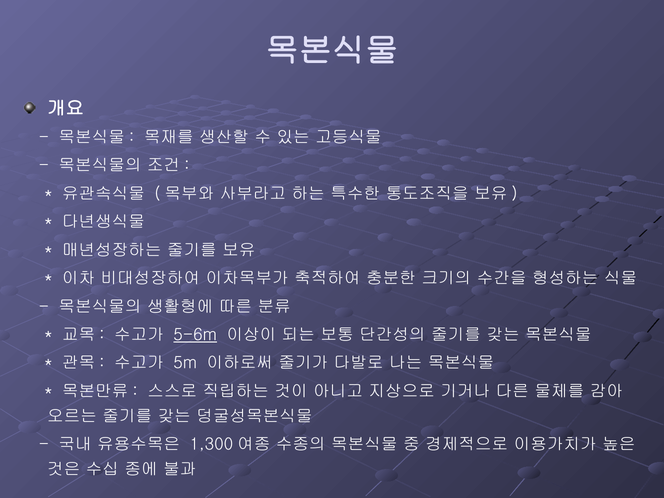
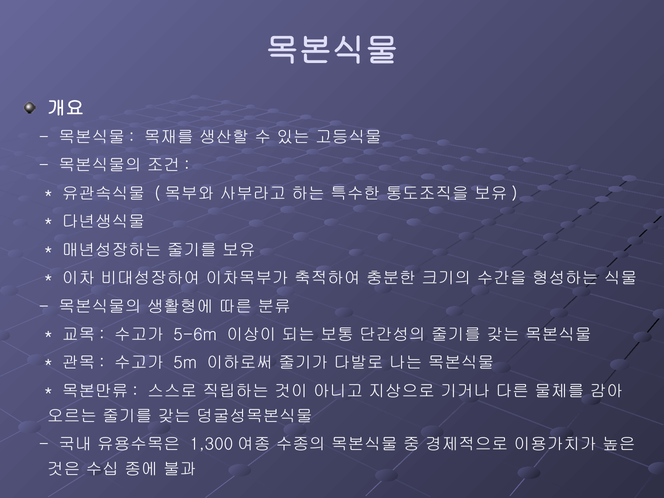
5-6m underline: present -> none (195, 335)
